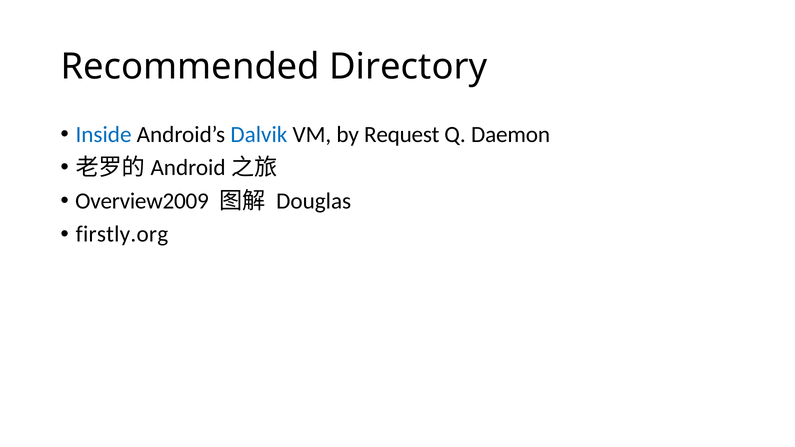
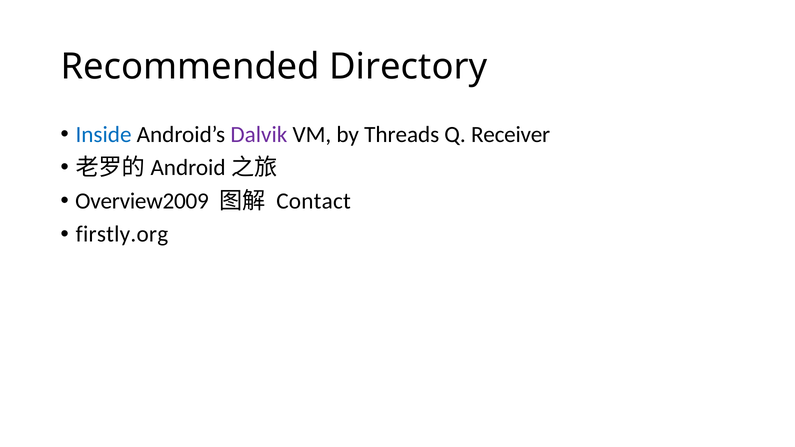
Dalvik colour: blue -> purple (259, 134)
Request: Request -> Threads (402, 134)
Daemon: Daemon -> Receiver (511, 134)
Douglas: Douglas -> Contact (314, 201)
